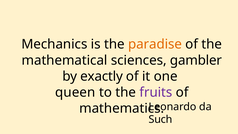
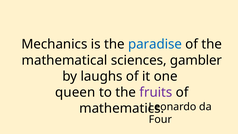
paradise colour: orange -> blue (155, 44)
exactly: exactly -> laughs (102, 76)
Such: Such -> Four (160, 119)
